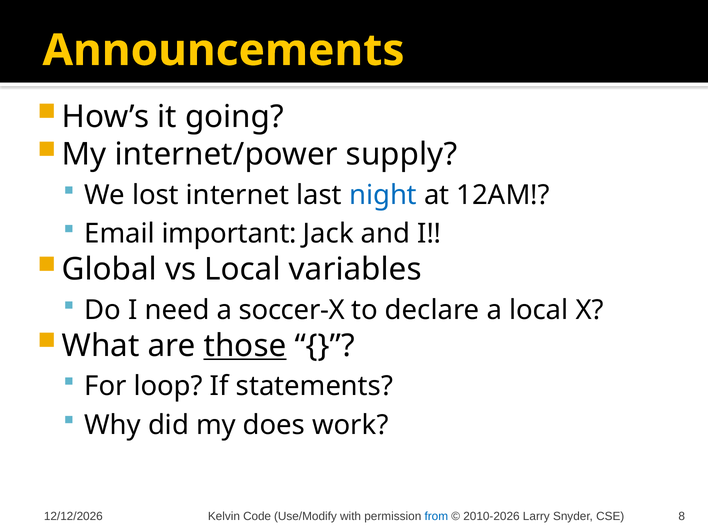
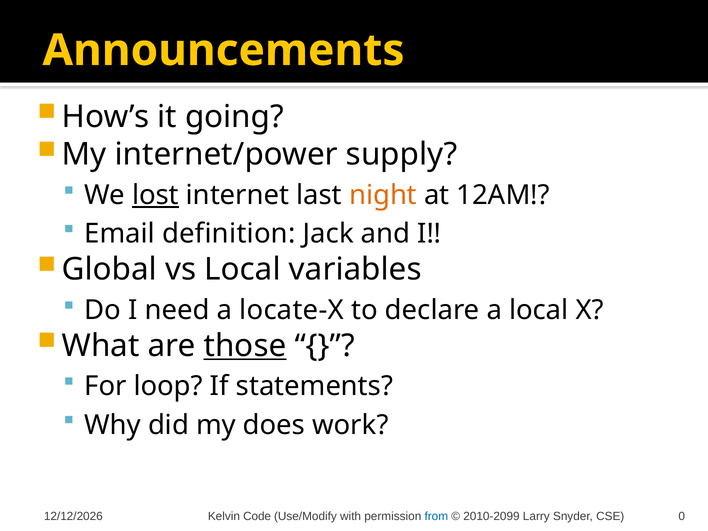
lost underline: none -> present (155, 195)
night colour: blue -> orange (383, 195)
important: important -> definition (229, 234)
soccer-X: soccer-X -> locate-X (292, 310)
2010-2026: 2010-2026 -> 2010-2099 (491, 516)
8: 8 -> 0 (682, 516)
